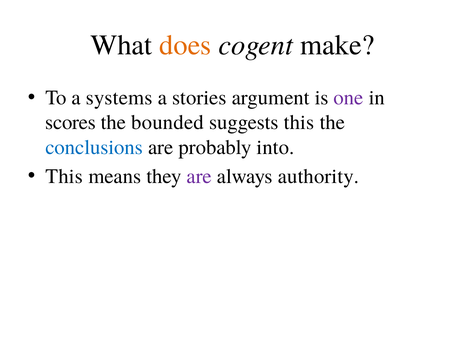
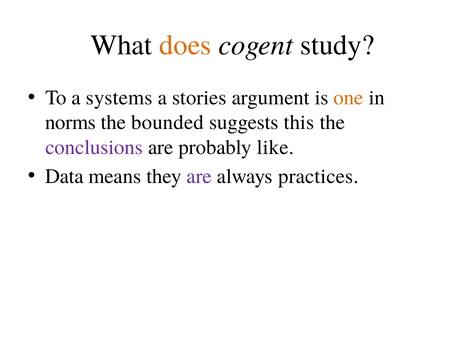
make: make -> study (337, 45)
one colour: purple -> orange (349, 98)
scores: scores -> norms (71, 122)
conclusions colour: blue -> purple (94, 147)
into: into -> like (275, 147)
This: This -> Data (64, 176)
authority: authority -> practices (318, 176)
